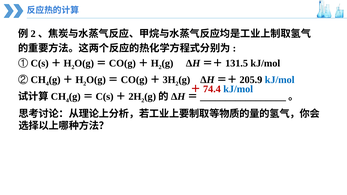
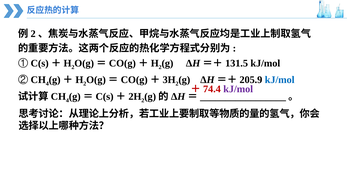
kJ/mol colour: blue -> purple (238, 89)
